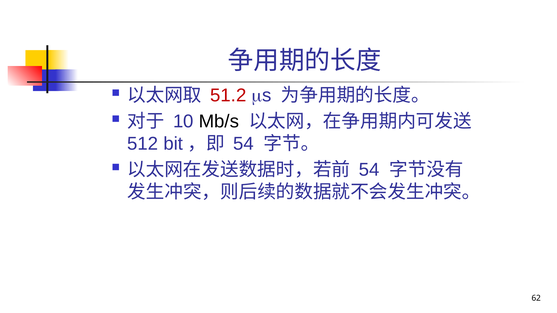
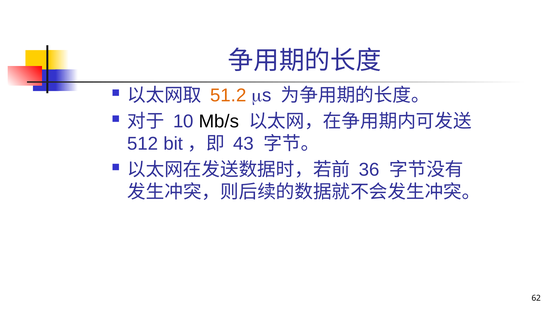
51.2 colour: red -> orange (228, 96)
54: 54 -> 43 (244, 144)
54: 54 -> 36 (369, 170)
